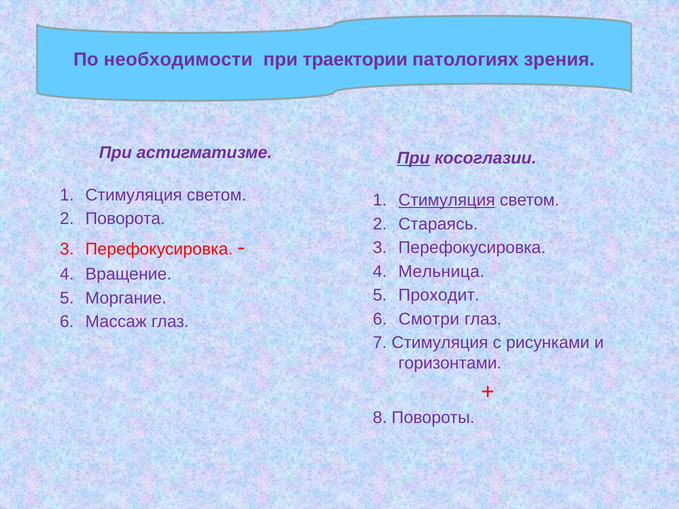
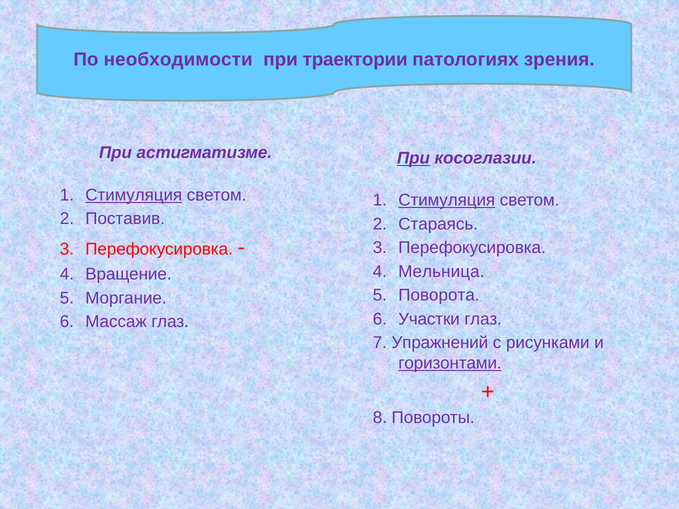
Стимуляция underline: none -> present (134, 195)
Поворота: Поворота -> Поставив (125, 219)
Проходит: Проходит -> Поворота (439, 295)
Смотри: Смотри -> Участки (429, 319)
7 Стимуляция: Стимуляция -> Упражнений (440, 343)
горизонтами underline: none -> present (450, 363)
